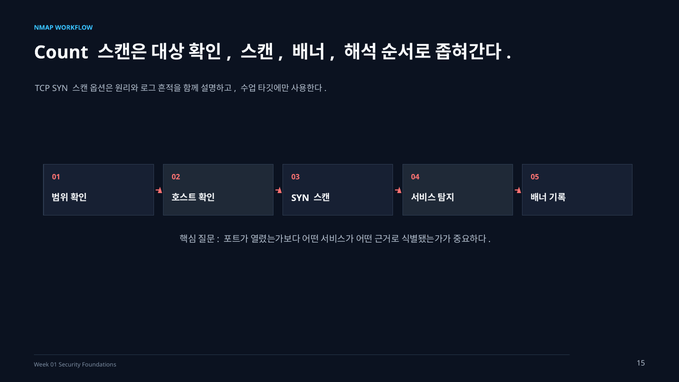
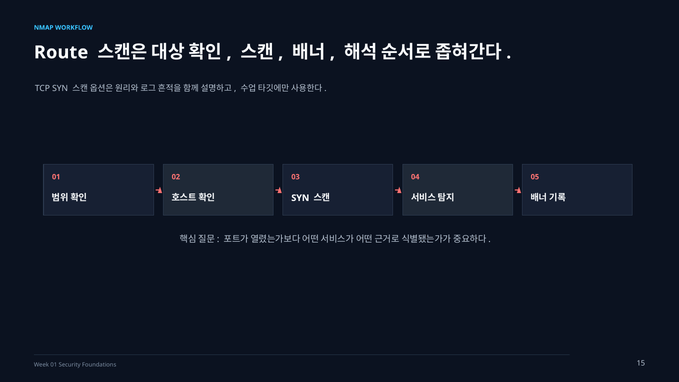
Count: Count -> Route (61, 52)
